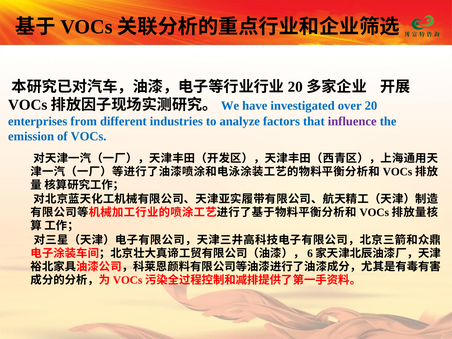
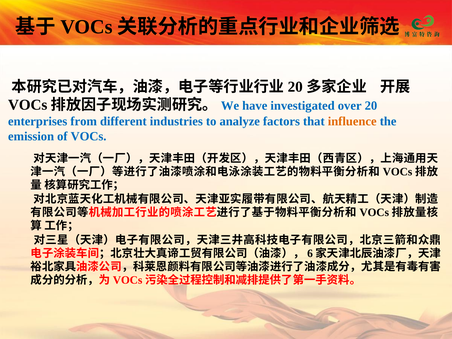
influence colour: purple -> orange (352, 121)
